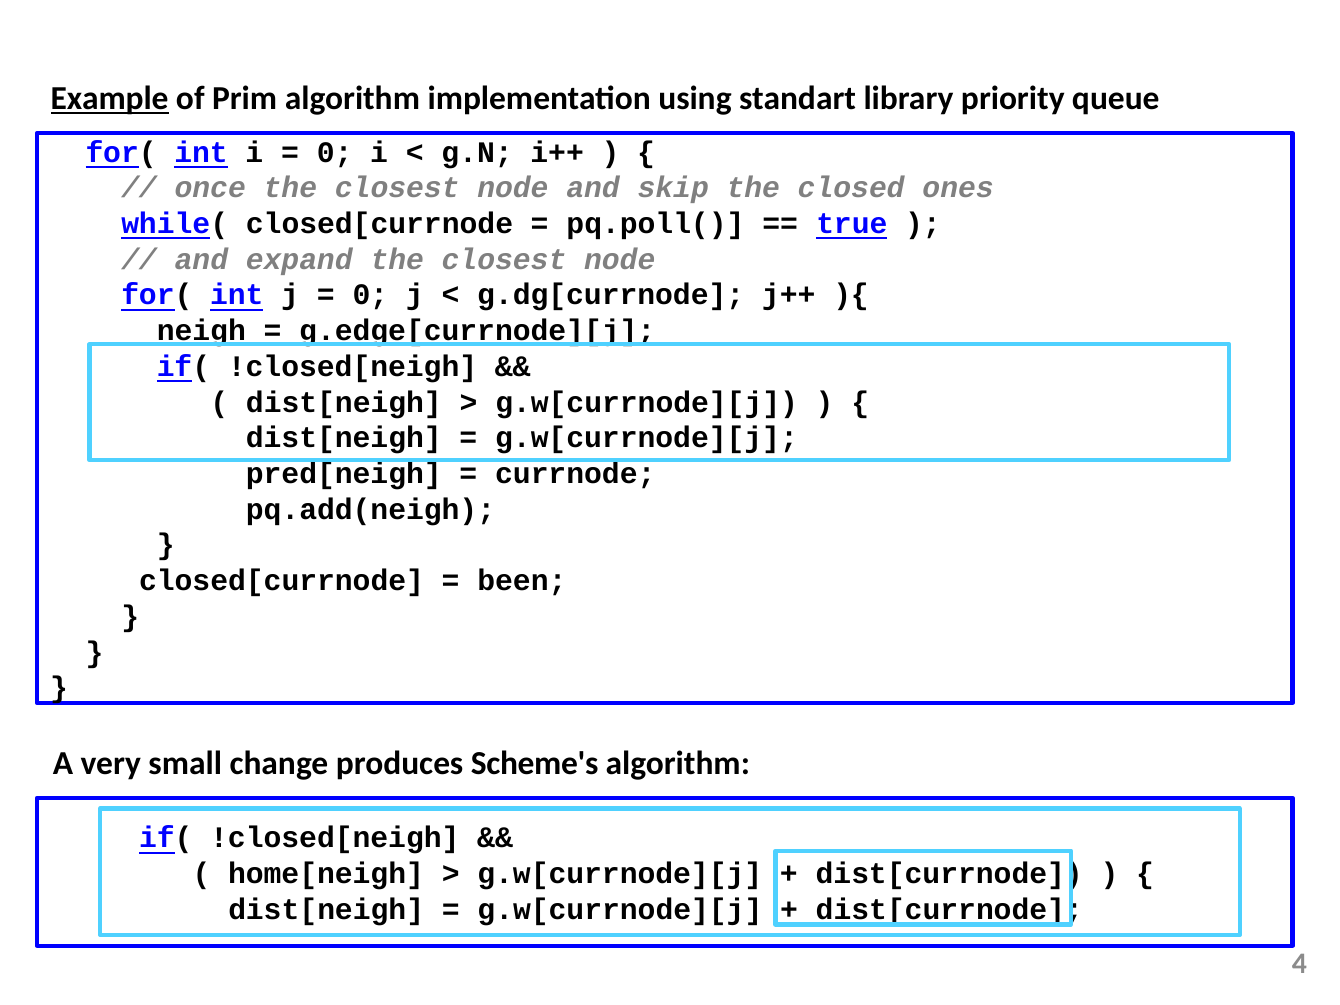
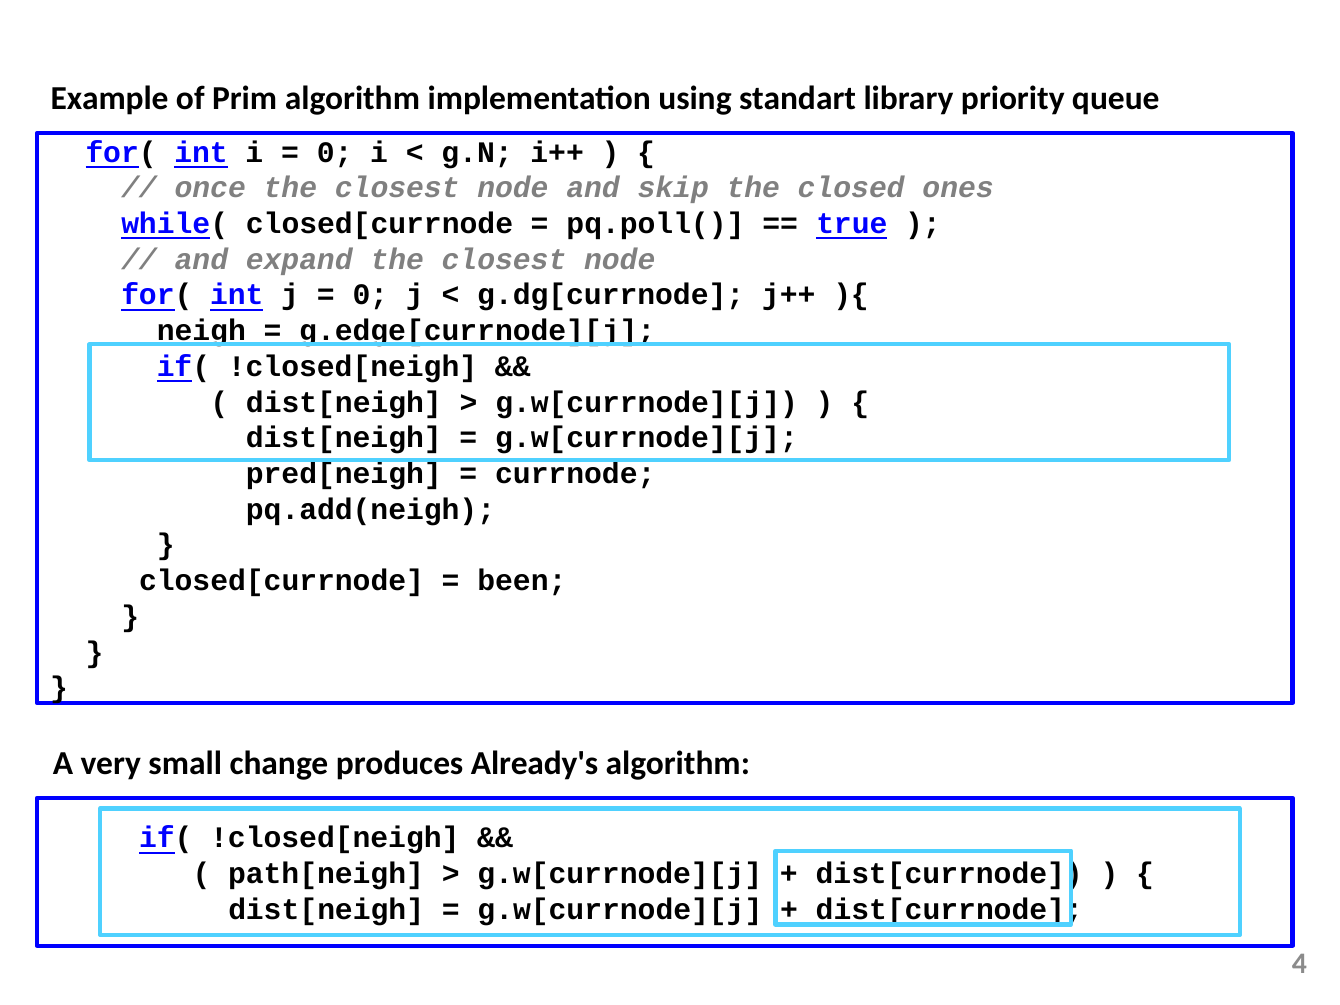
Example underline: present -> none (110, 99)
Scheme's: Scheme's -> Already's (535, 764)
home[neigh: home[neigh -> path[neigh (326, 874)
